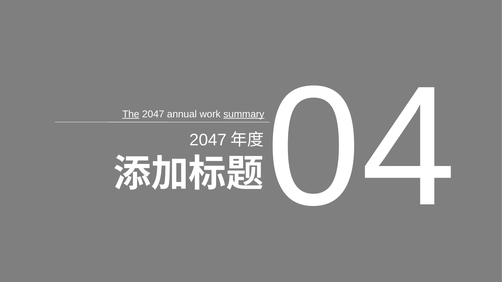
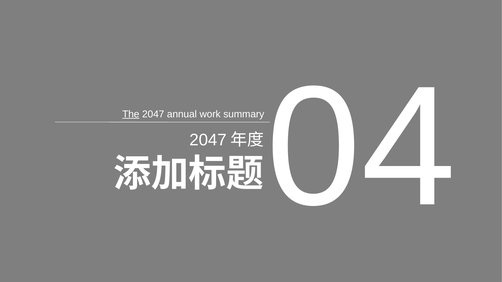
summary underline: present -> none (244, 114)
